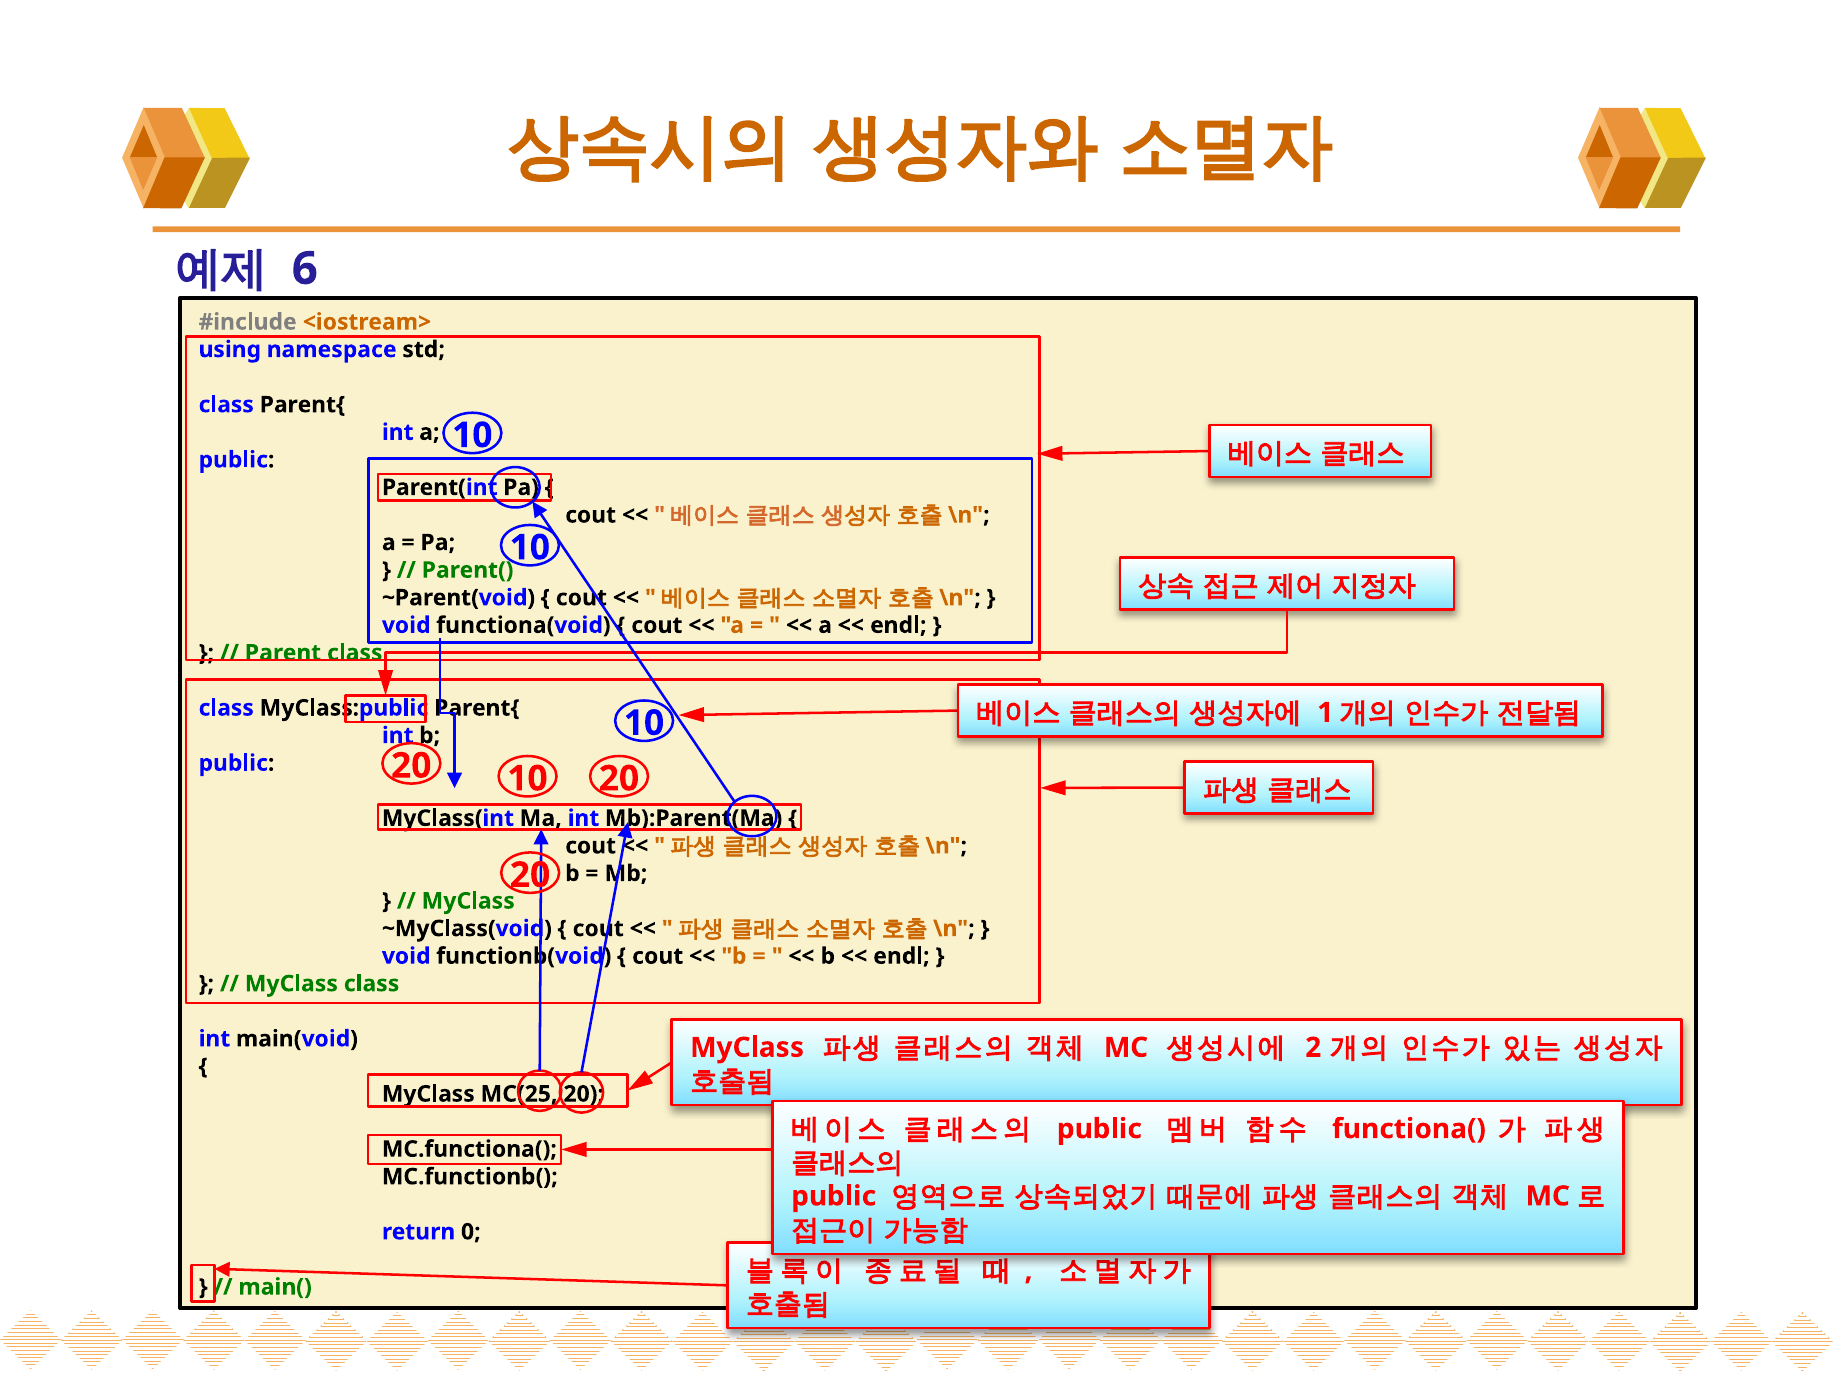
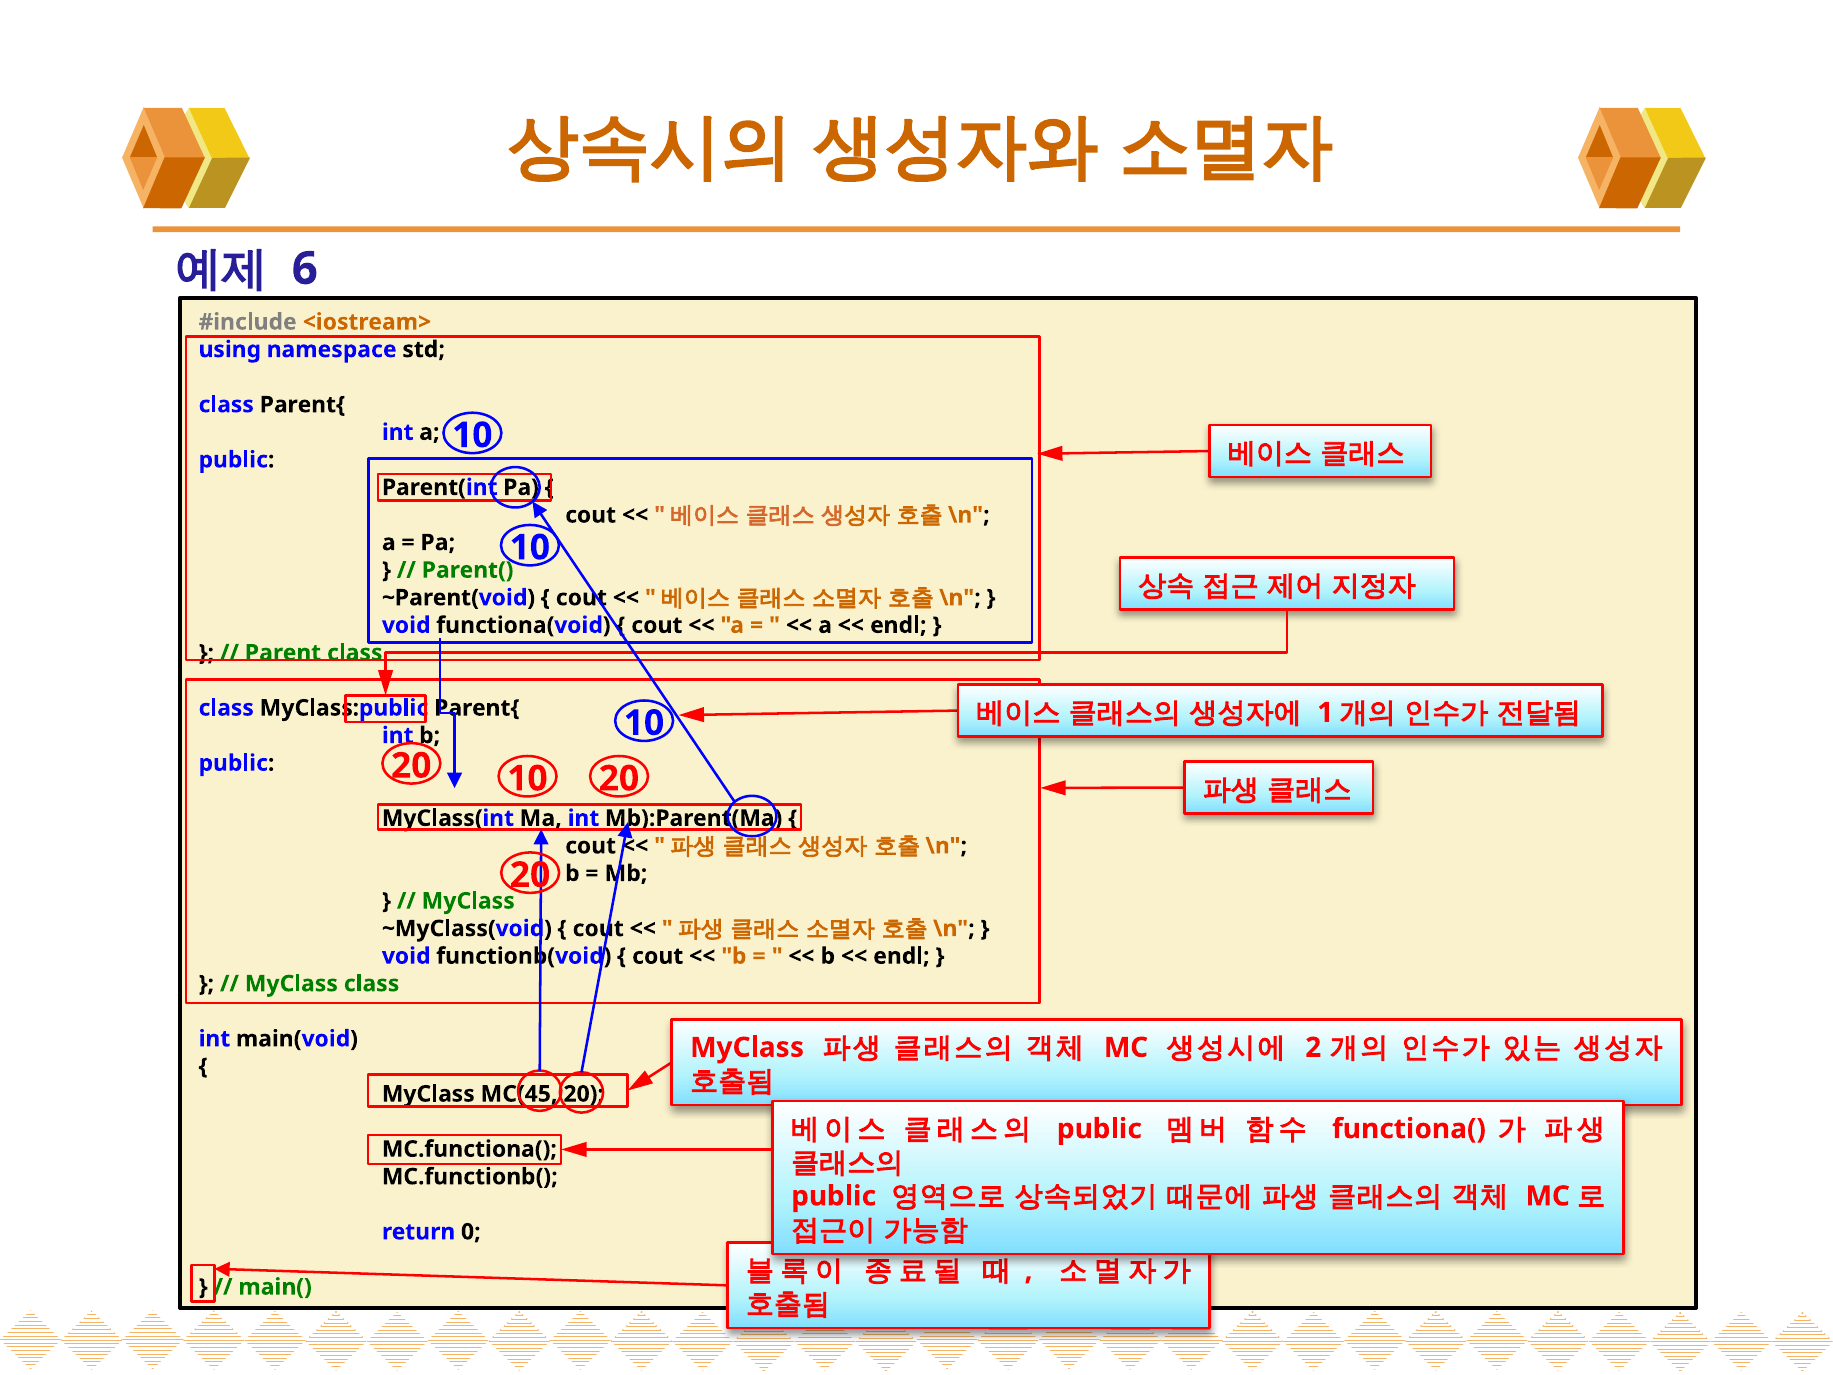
MC(25: MC(25 -> MC(45 (519, 1094)
